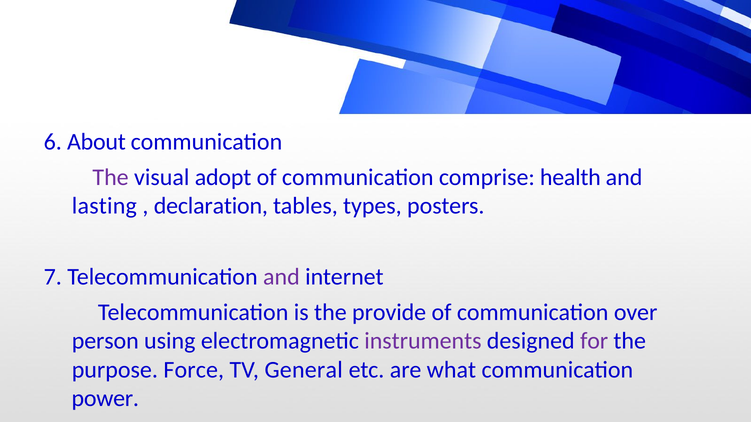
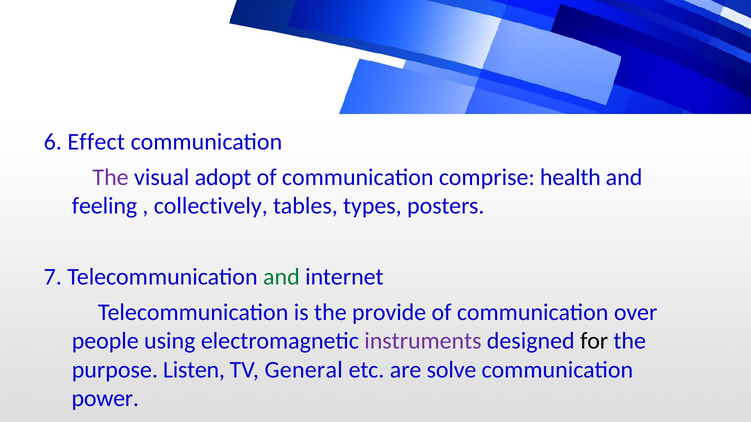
About: About -> Effect (96, 142)
lasting: lasting -> feeling (105, 206)
declaration: declaration -> collectively (211, 206)
and colour: purple -> green (281, 277)
person: person -> people (105, 341)
for colour: purple -> black (594, 341)
Force: Force -> Listen (194, 370)
what: what -> solve (452, 370)
